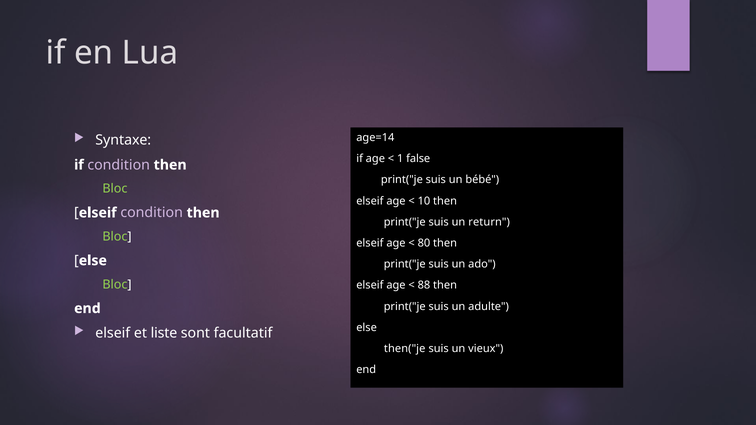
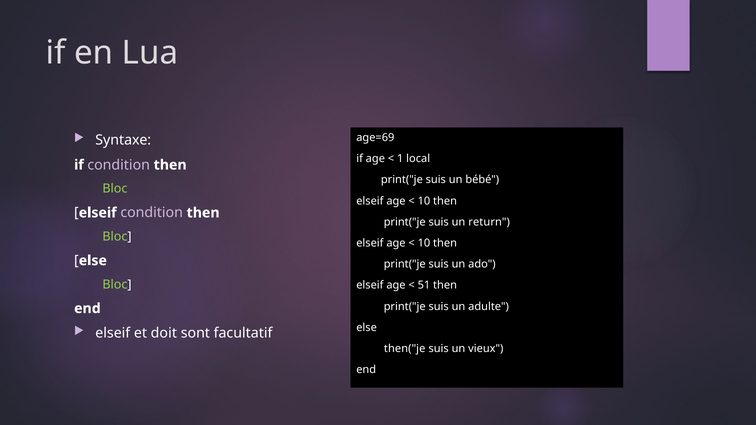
age=14: age=14 -> age=69 (375, 138)
false: false -> local (418, 159)
80: 80 -> 10 (424, 243)
88: 88 -> 51 (424, 286)
liste: liste -> doit (164, 333)
